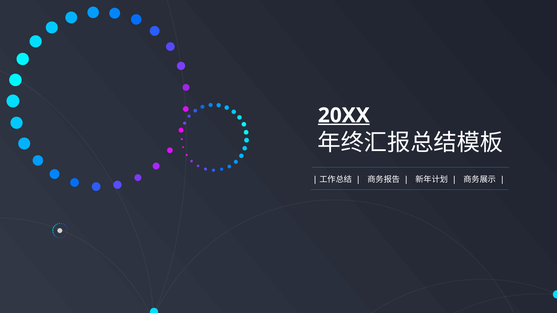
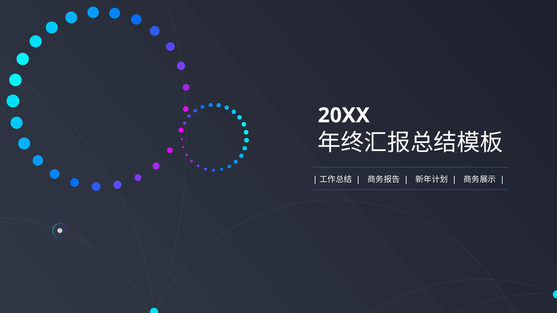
20XX underline: present -> none (344, 116)
